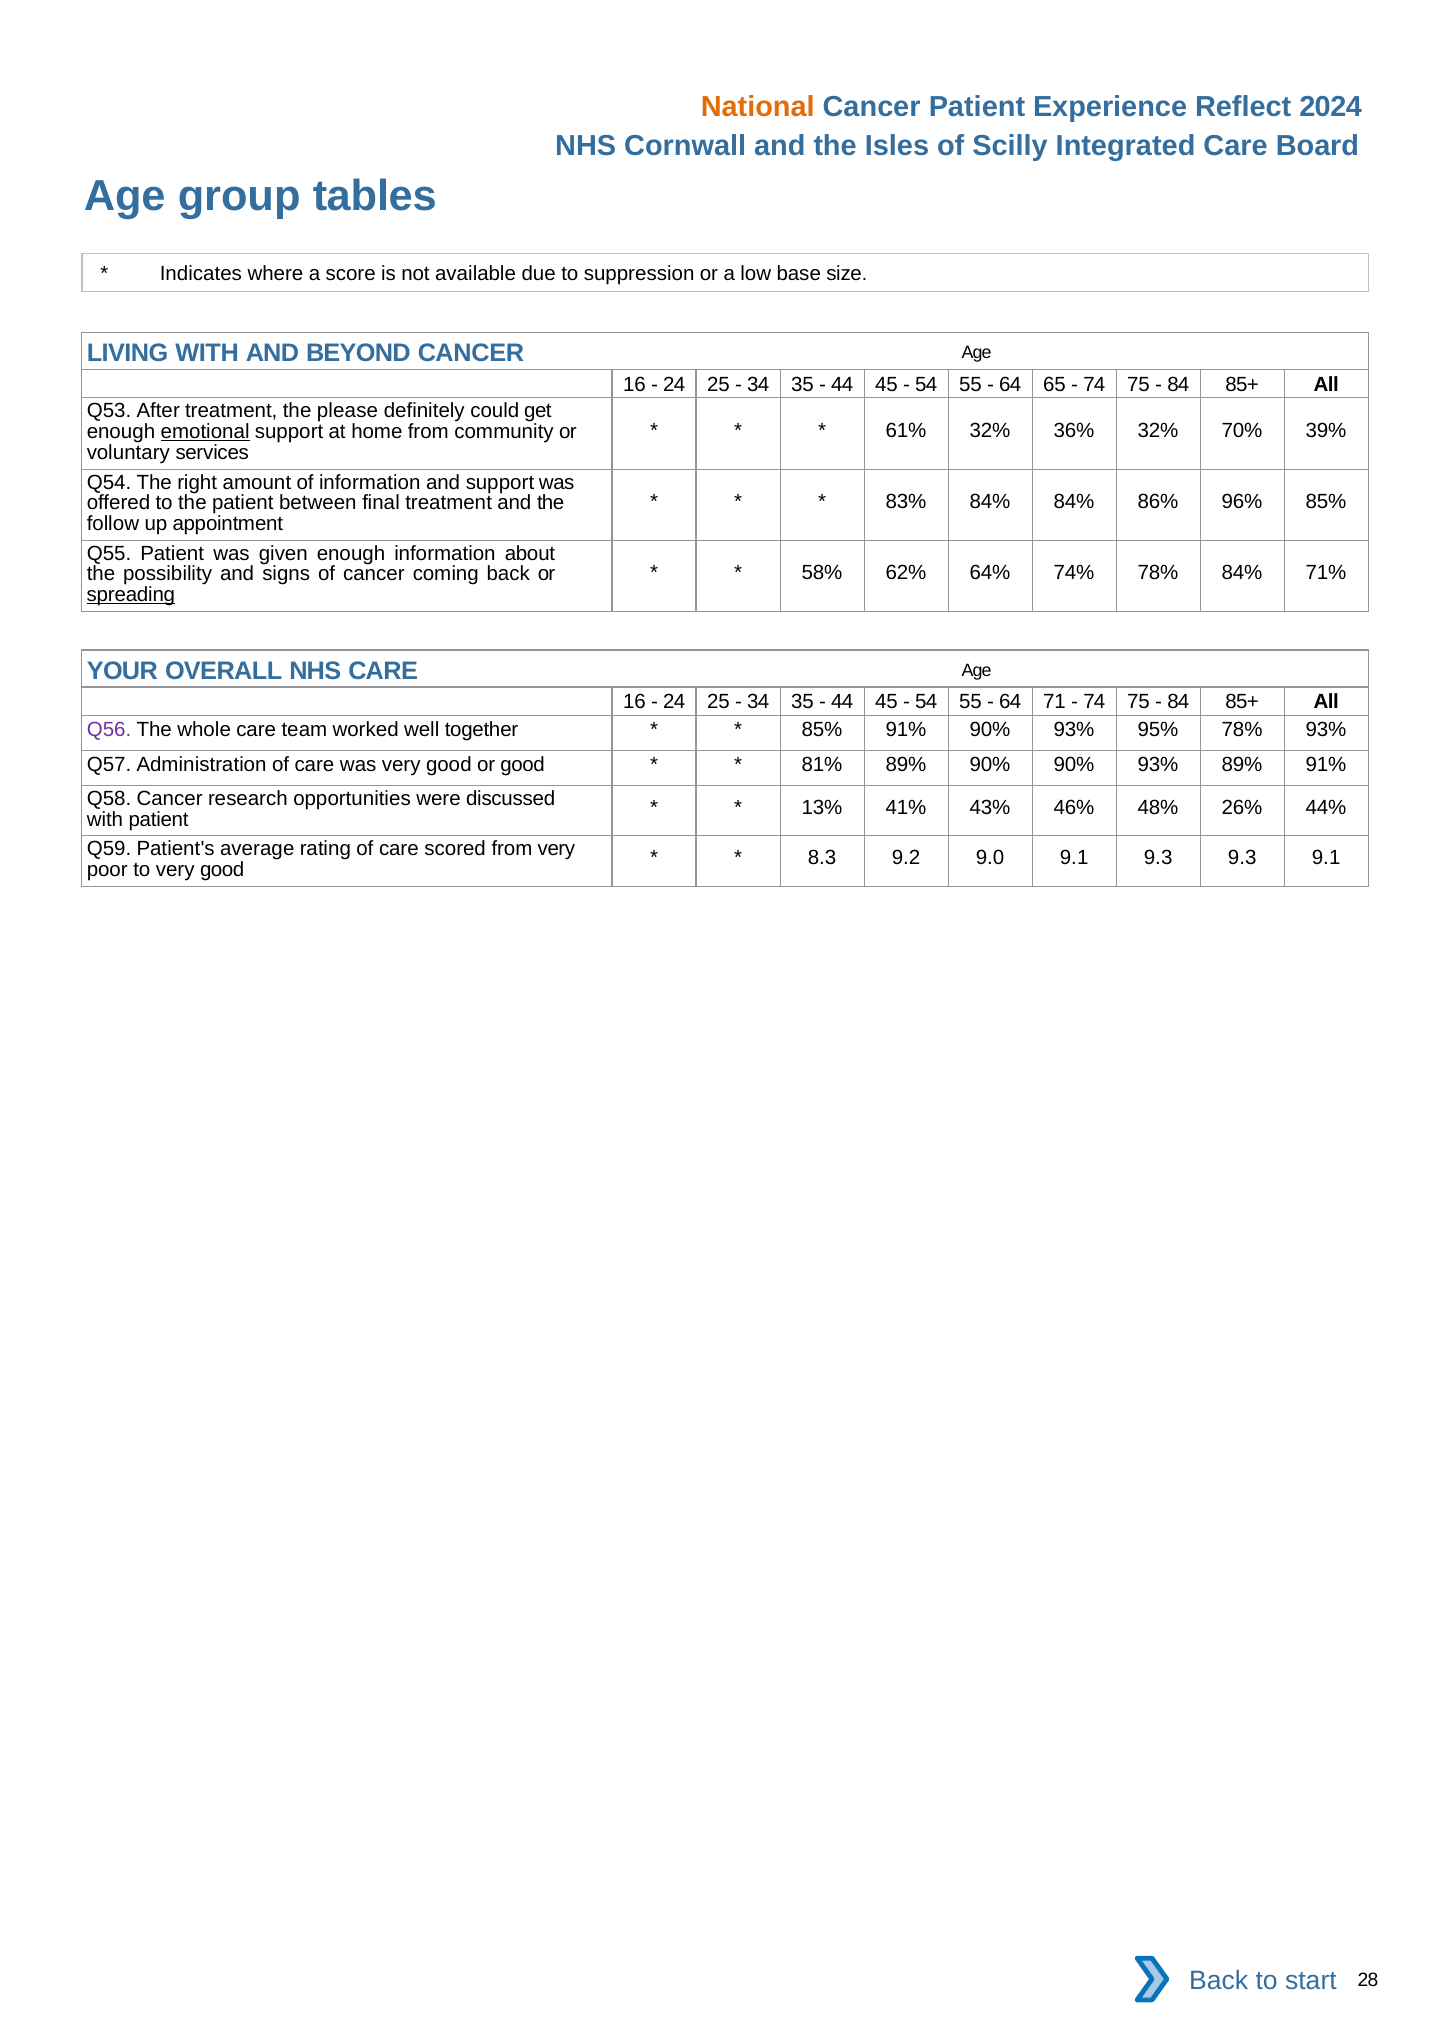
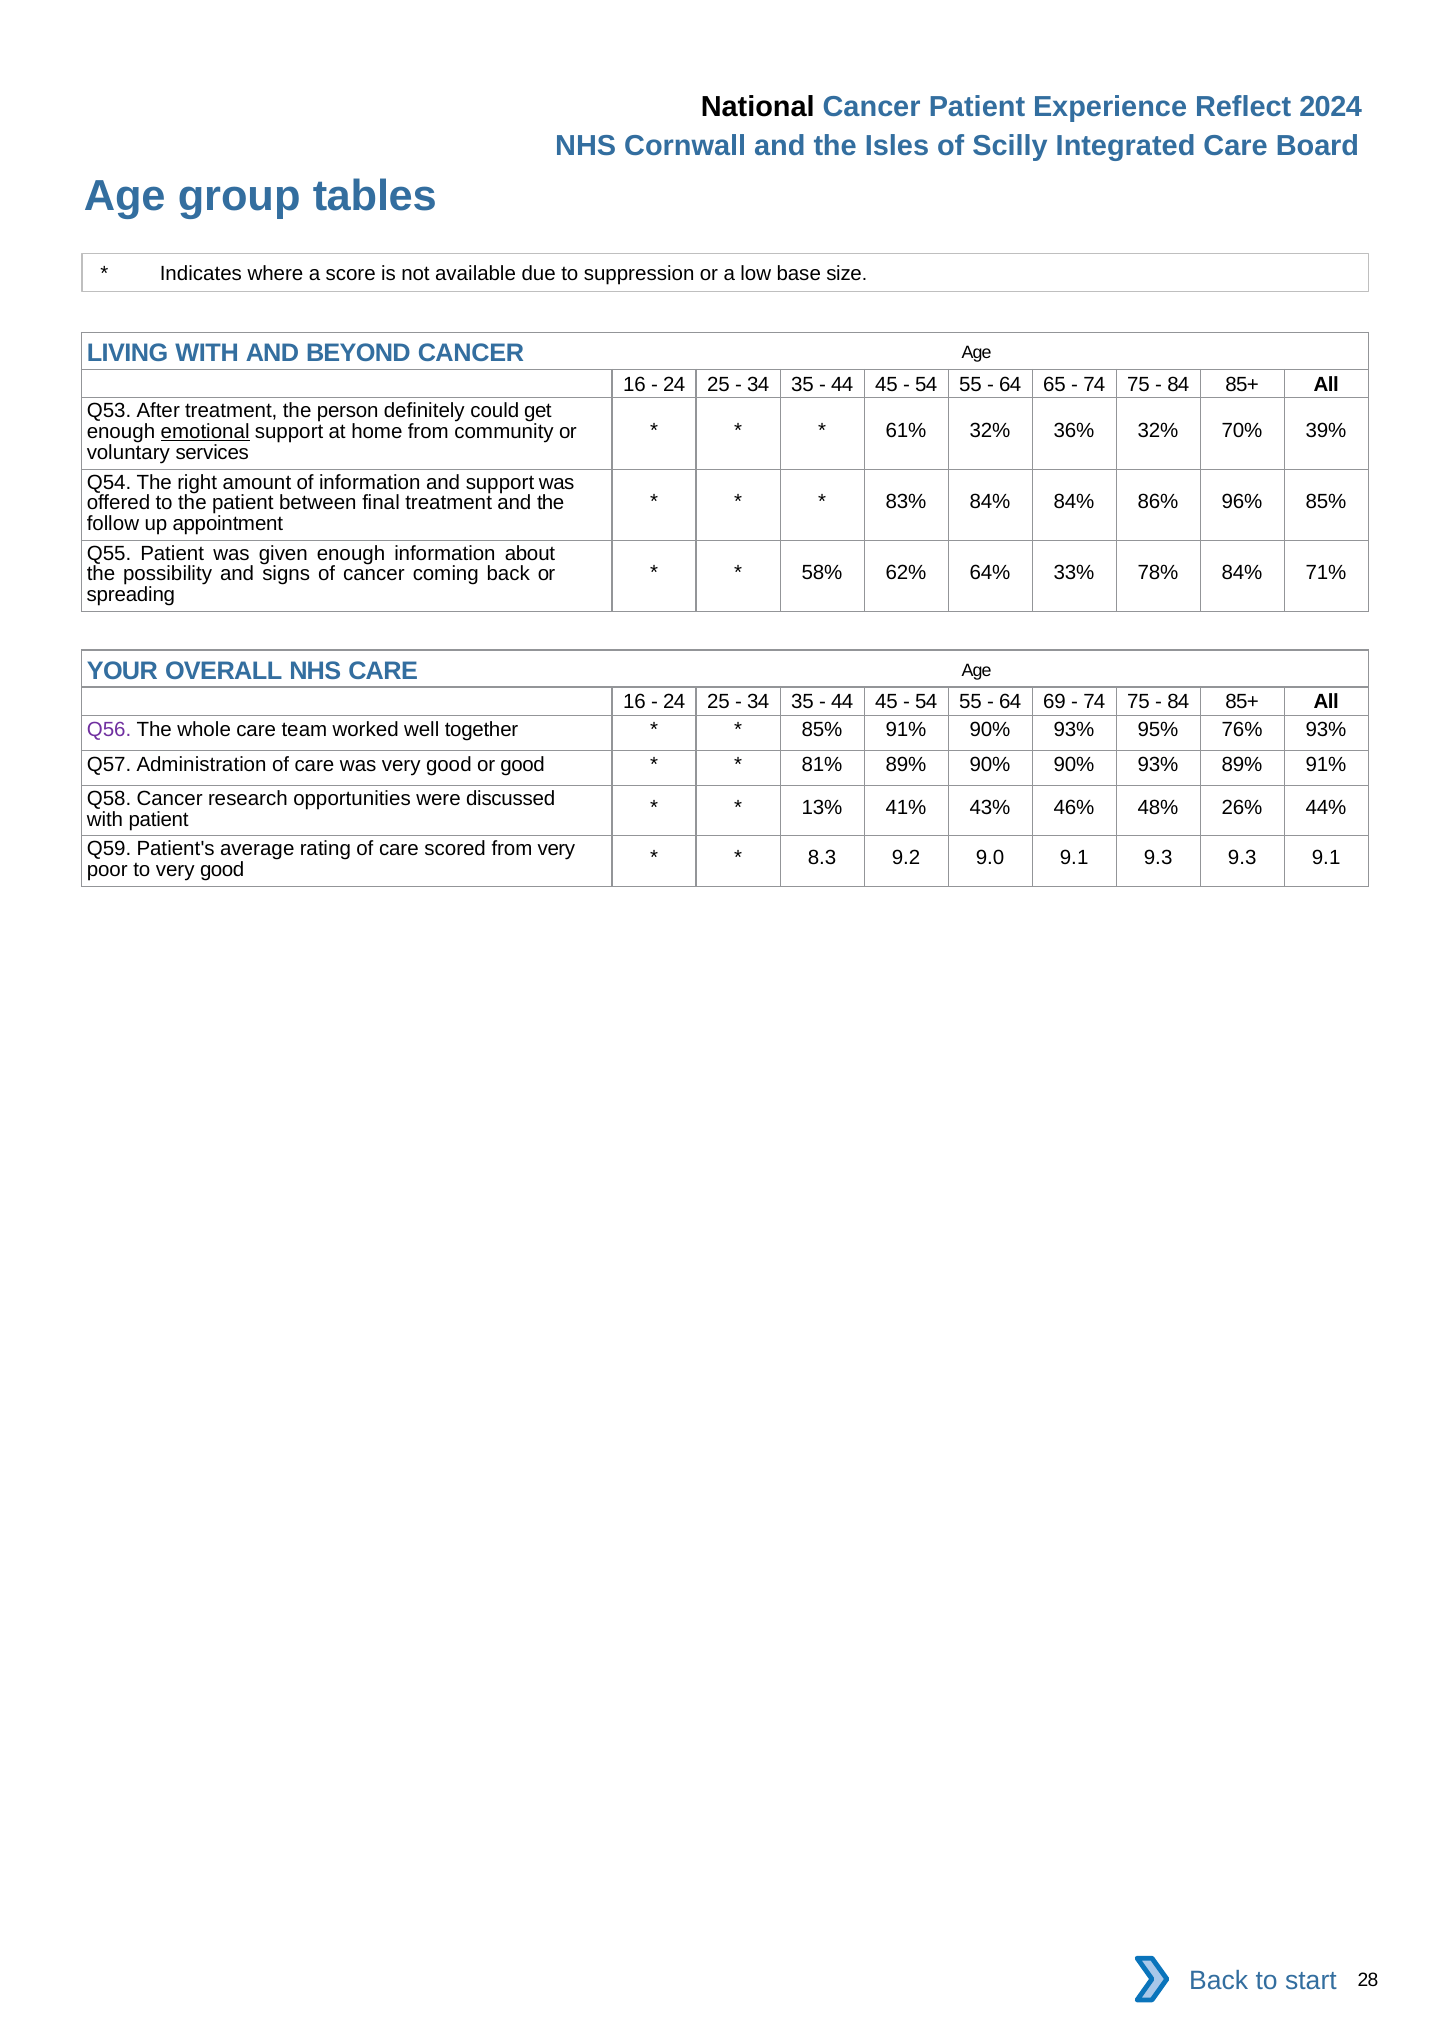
National colour: orange -> black (758, 107)
please: please -> person (348, 411)
74%: 74% -> 33% (1074, 572)
spreading underline: present -> none (131, 595)
71: 71 -> 69 (1054, 702)
95% 78%: 78% -> 76% (1242, 730)
